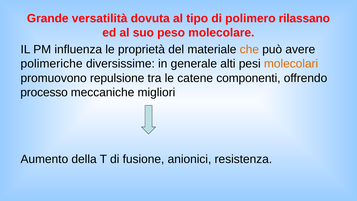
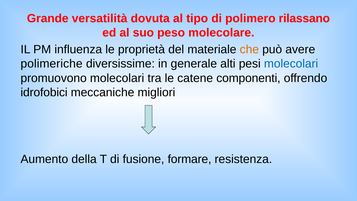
molecolari colour: orange -> blue (291, 64)
promuovono repulsione: repulsione -> molecolari (117, 78)
processo: processo -> idrofobici (44, 92)
anionici: anionici -> formare (190, 159)
